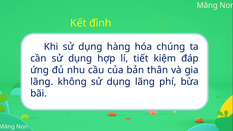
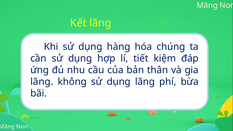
Kết đình: đình -> lãng (100, 23)
